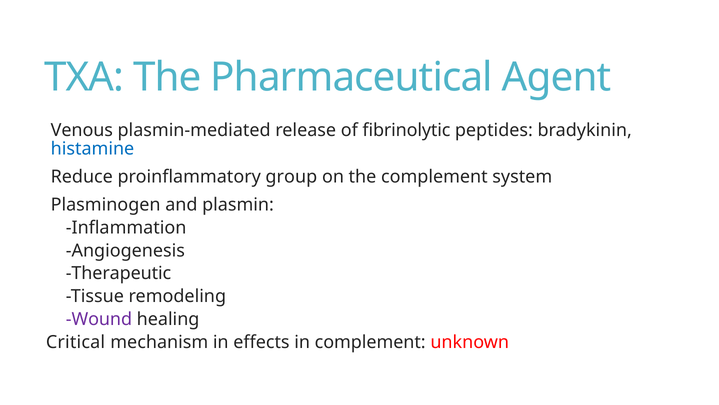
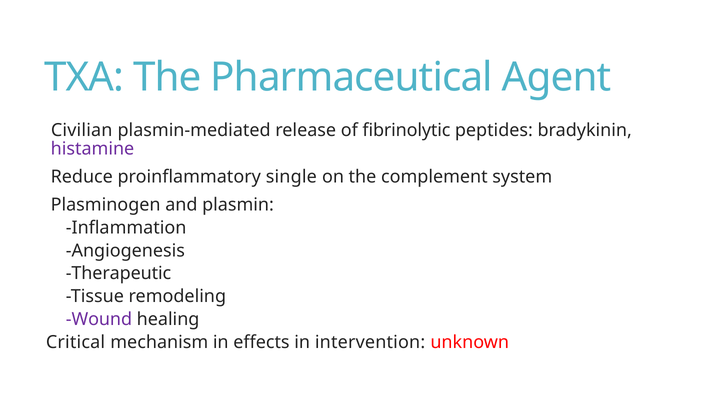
Venous: Venous -> Civilian (82, 130)
histamine colour: blue -> purple (92, 148)
group: group -> single (291, 176)
in complement: complement -> intervention (370, 342)
